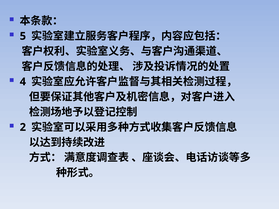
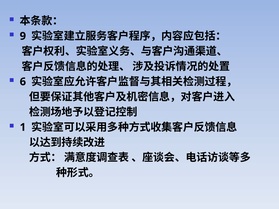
5: 5 -> 9 (23, 36)
4: 4 -> 6 (23, 82)
2: 2 -> 1 (23, 127)
